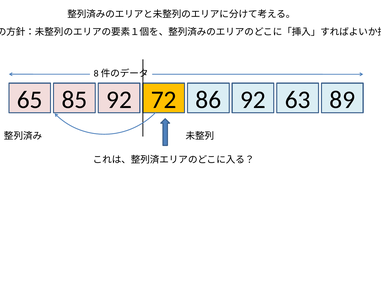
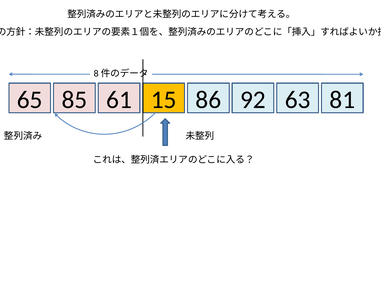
65 92: 92 -> 61 (119, 100)
72: 72 -> 15 (164, 100)
89: 89 -> 81 (342, 100)
